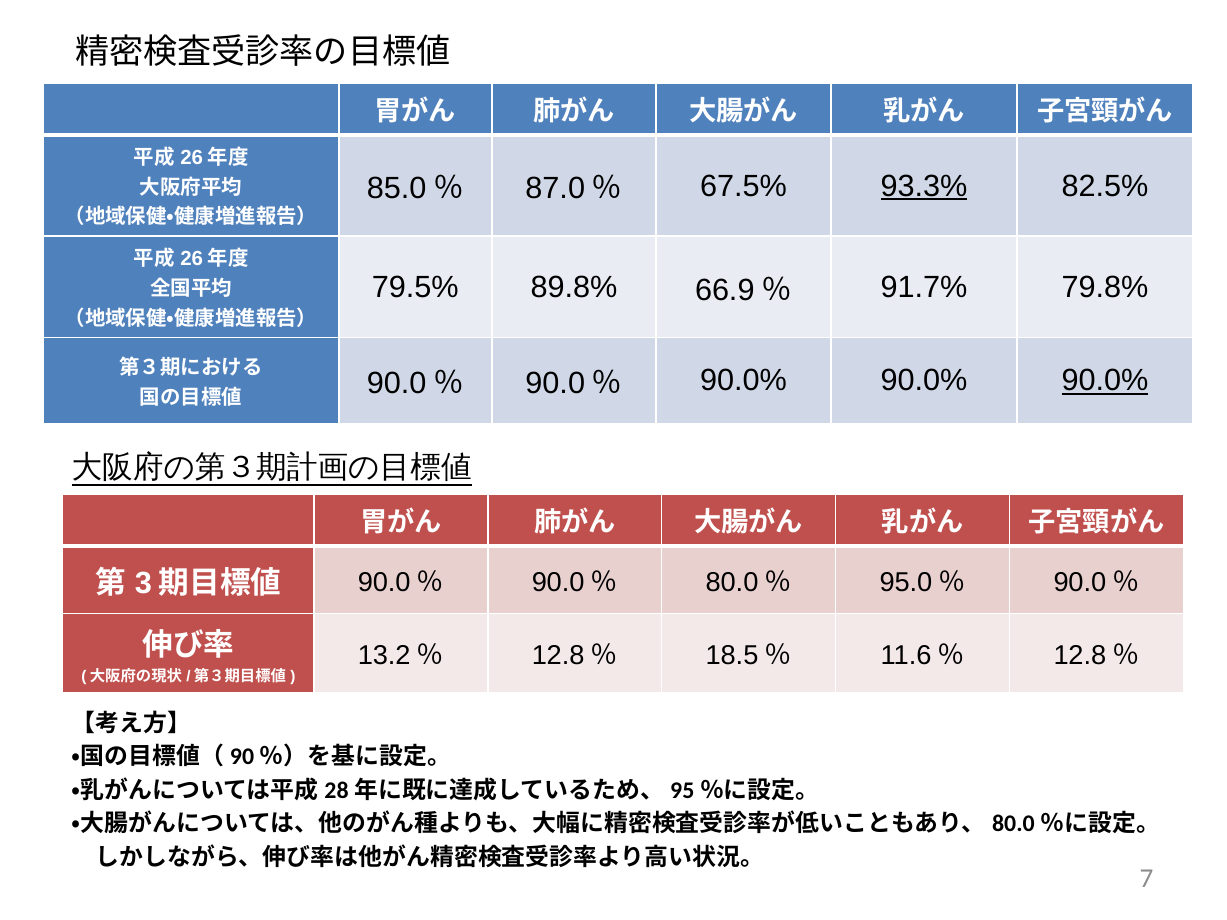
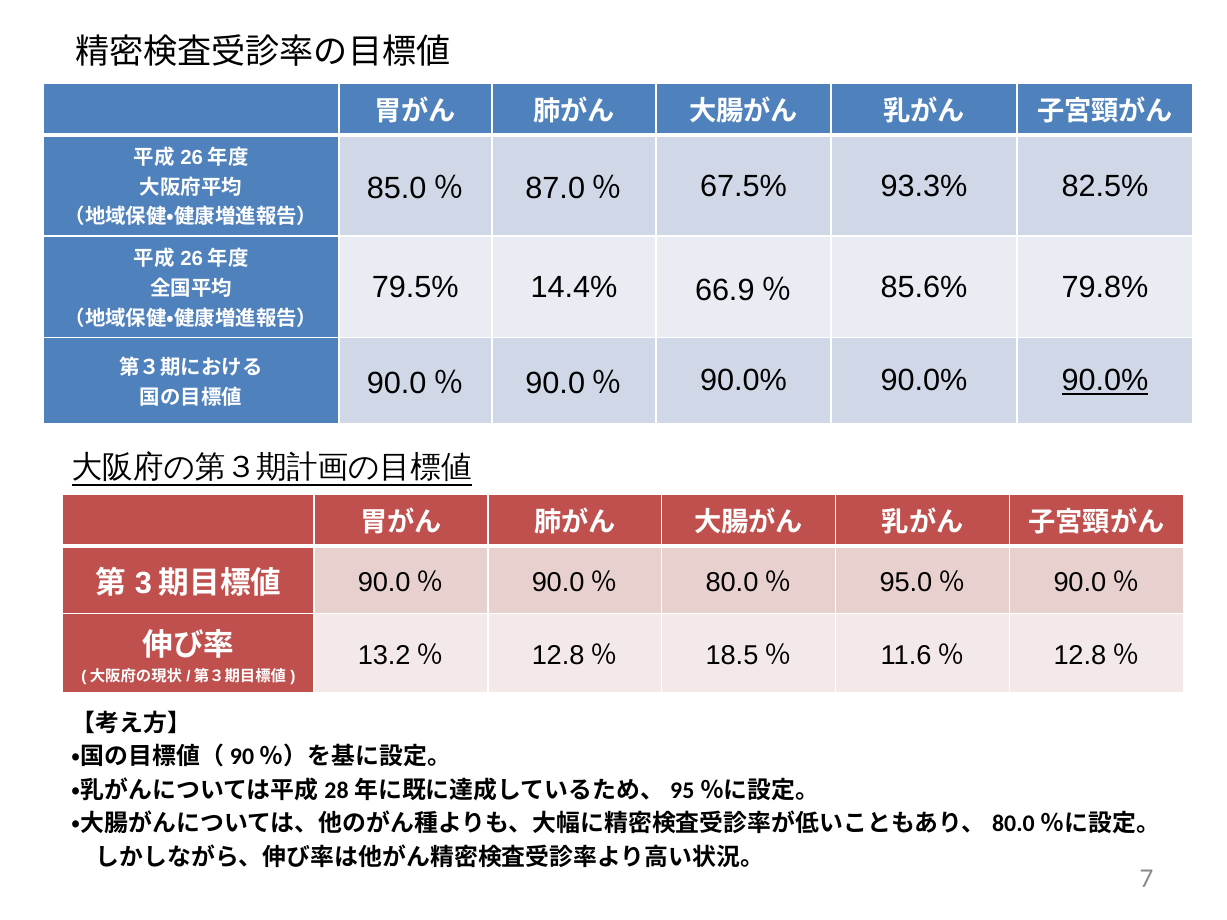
93.3% underline: present -> none (924, 186)
89.8%: 89.8% -> 14.4% (574, 287)
91.7%: 91.7% -> 85.6% (924, 287)
